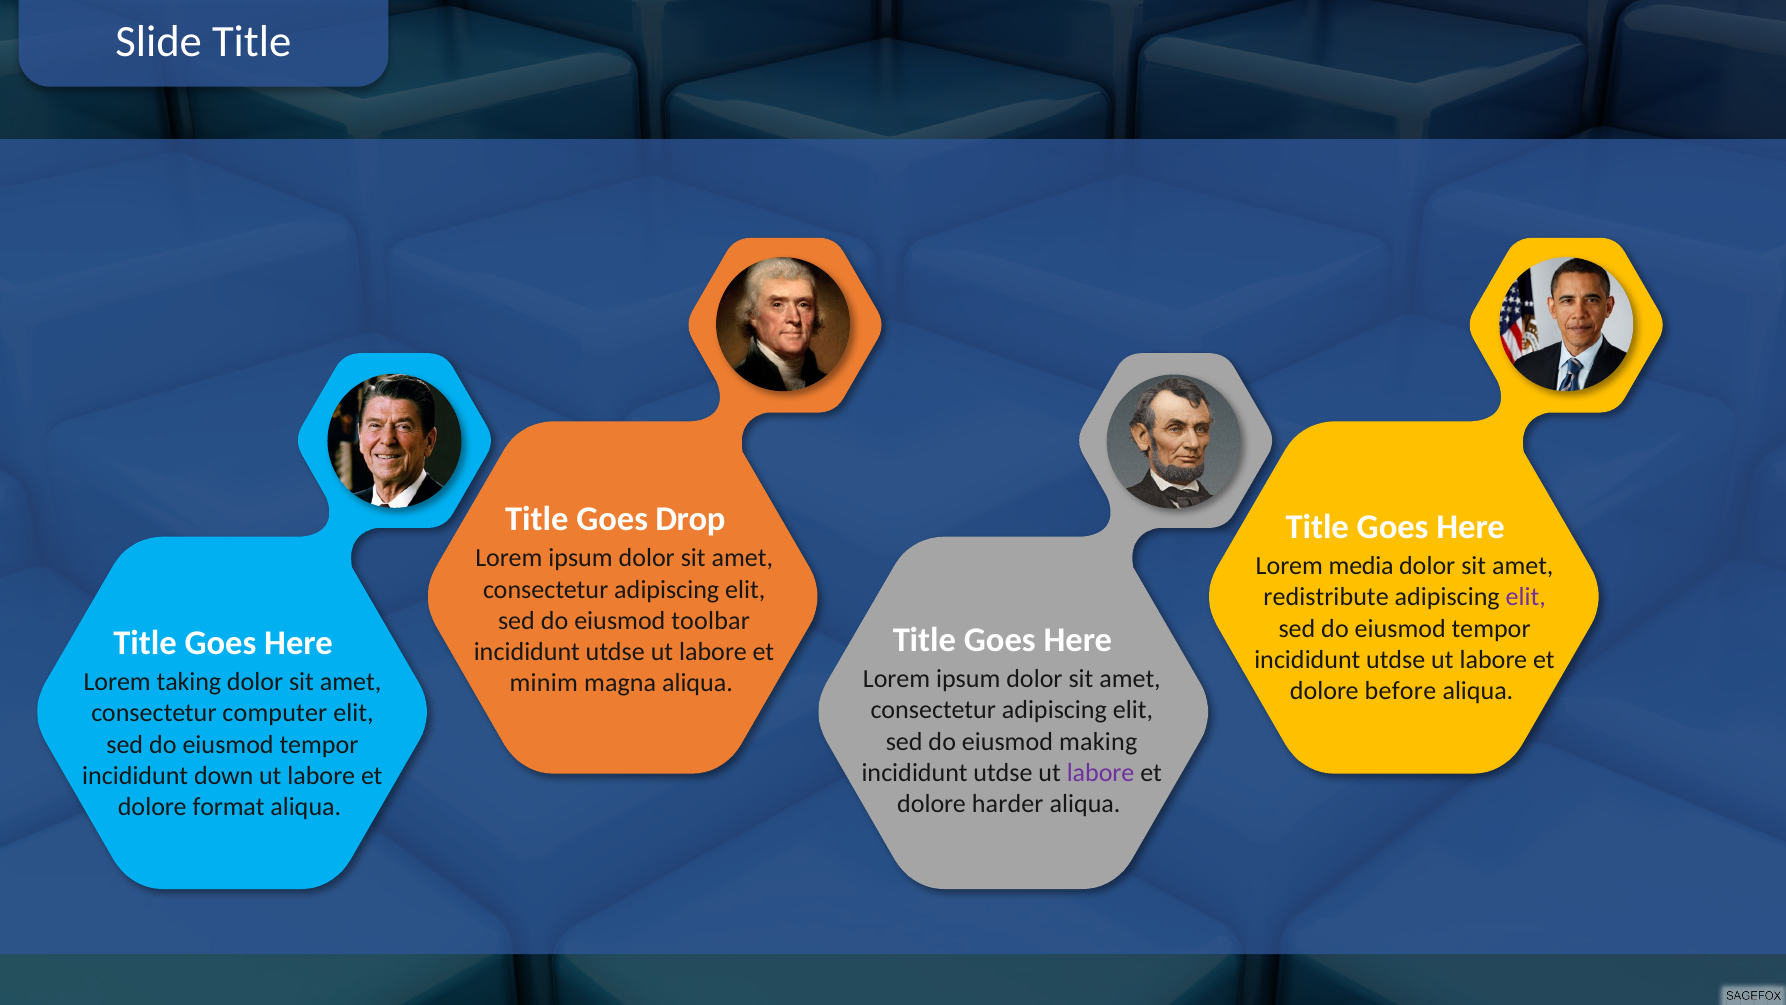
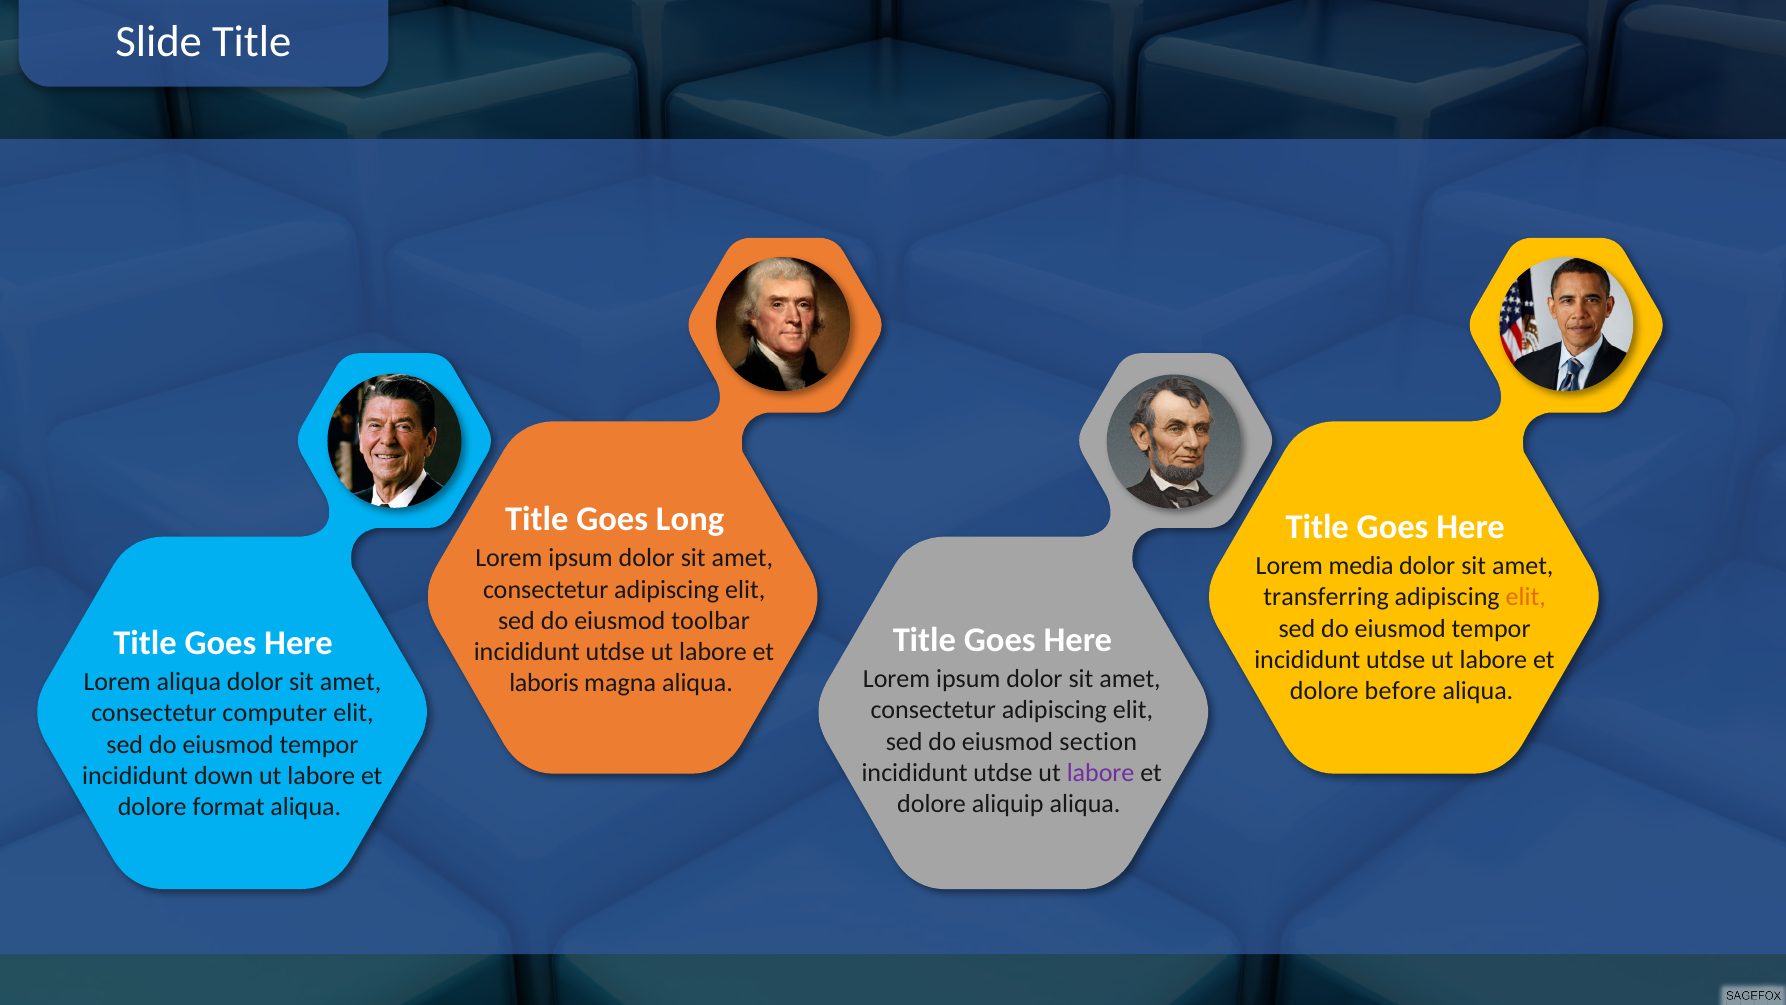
Drop: Drop -> Long (690, 519)
redistribute: redistribute -> transferring (1326, 597)
elit colour: purple -> orange (1526, 597)
Lorem taking: taking -> aliqua (189, 682)
minim: minim -> laboris (544, 683)
making: making -> section (1098, 741)
harder: harder -> aliquip (1008, 804)
